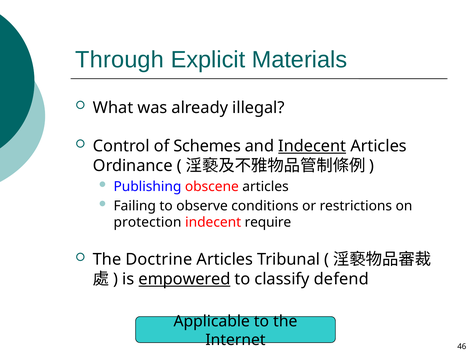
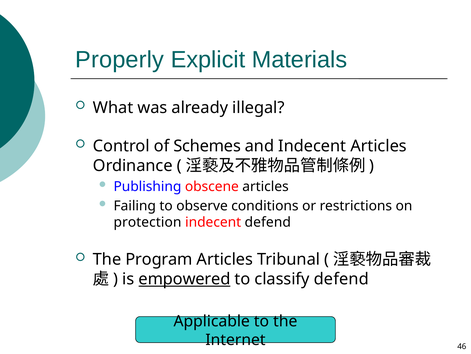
Through: Through -> Properly (120, 60)
Indecent underline: present -> none (312, 146)
indecent require: require -> defend (268, 222)
Doctrine: Doctrine -> Program (159, 259)
